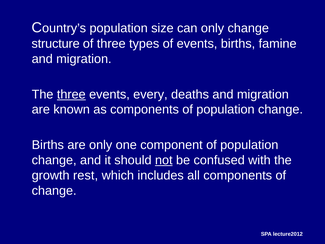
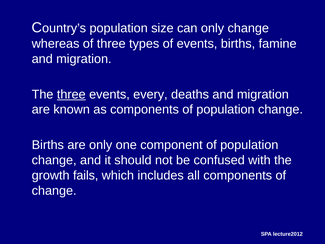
structure: structure -> whereas (56, 44)
not underline: present -> none (164, 160)
rest: rest -> fails (86, 175)
